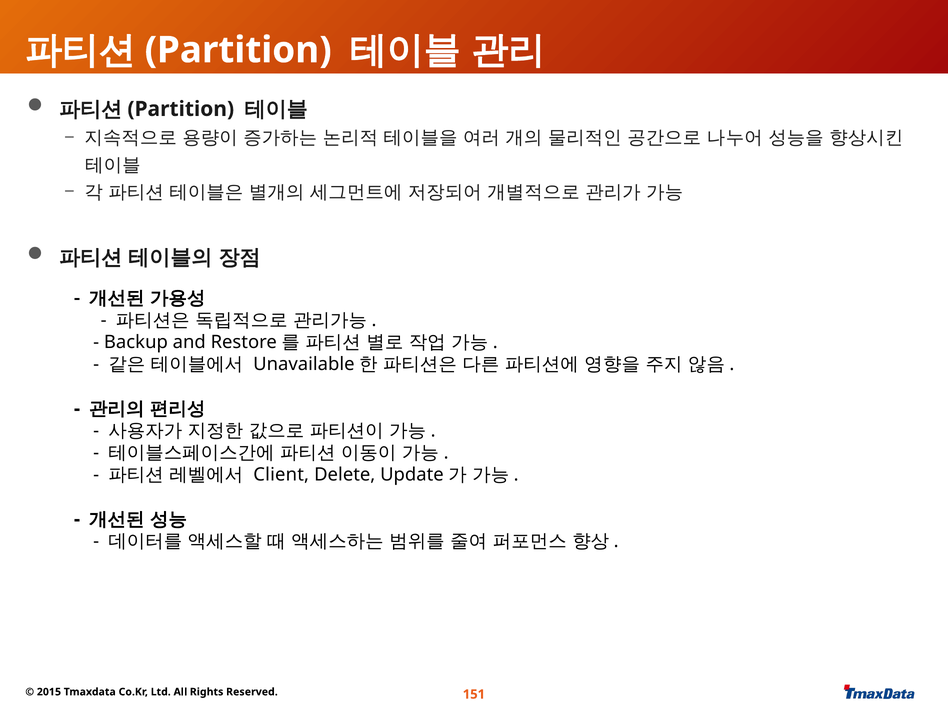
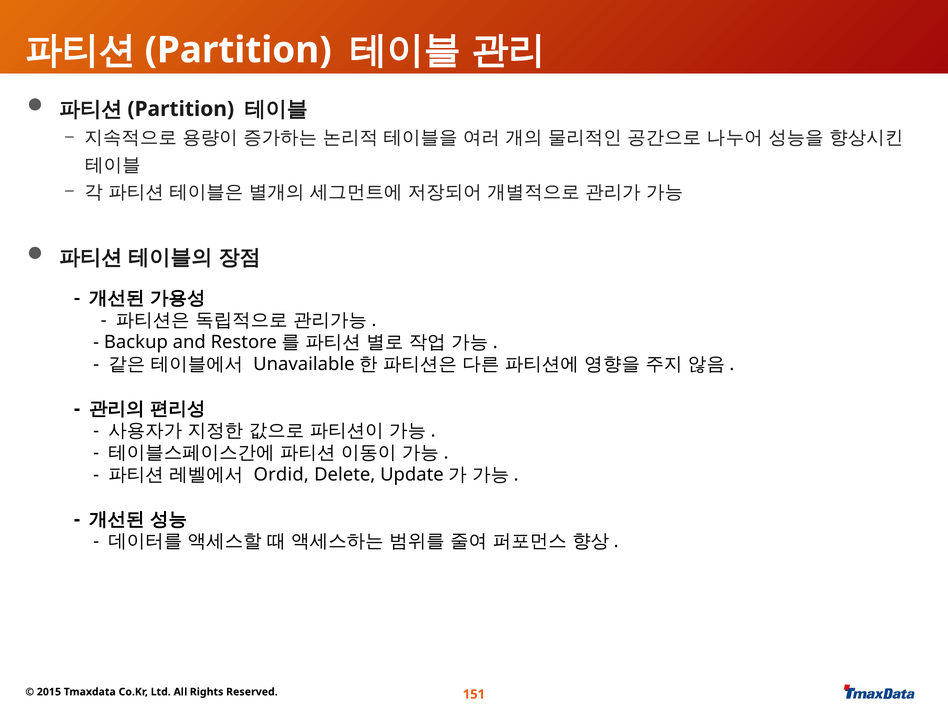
Client: Client -> Ordid (281, 475)
